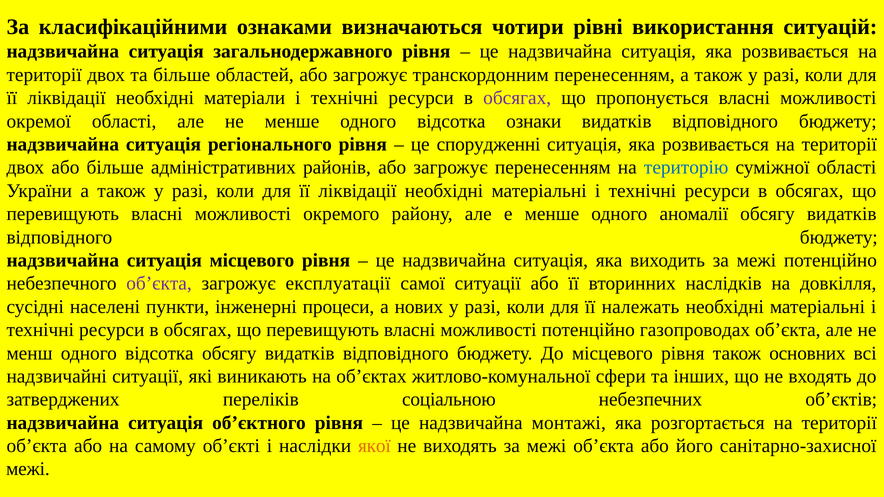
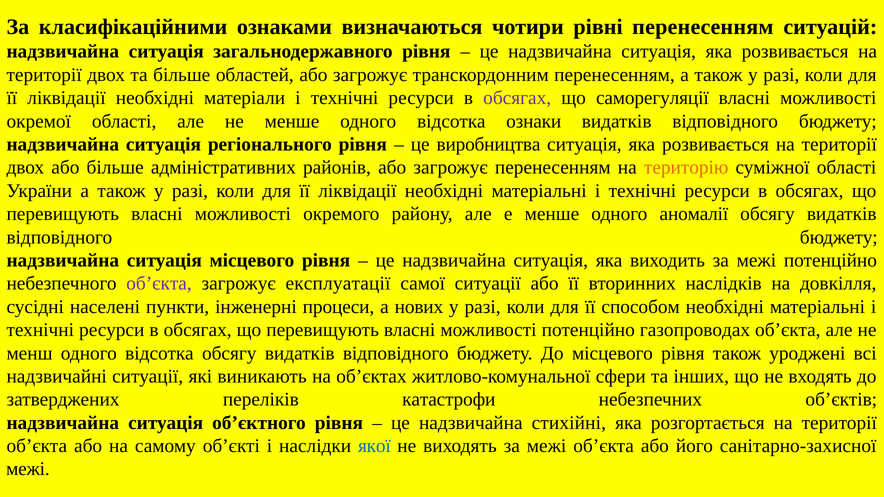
рівні використання: використання -> перенесенням (703, 27)
пропонується: пропонується -> саморегуляції (652, 98)
спорудженні: спорудженні -> виробництва (489, 144)
територію colour: blue -> orange (686, 168)
належать: належать -> способом (641, 307)
основних: основних -> уроджені (807, 353)
соціальною: соціальною -> катастрофи (449, 400)
монтажі: монтажі -> стихійні (569, 423)
якої colour: orange -> blue (374, 446)
